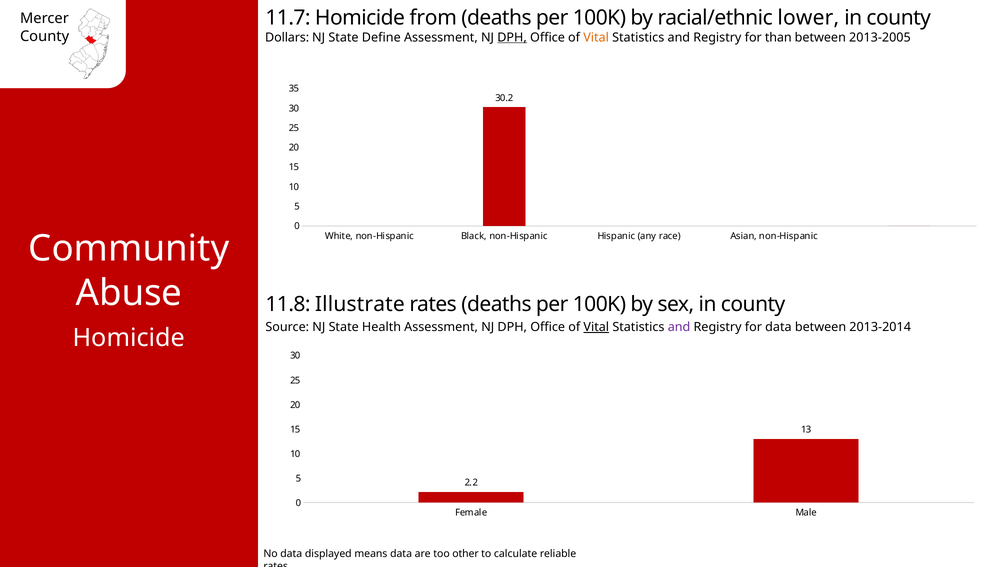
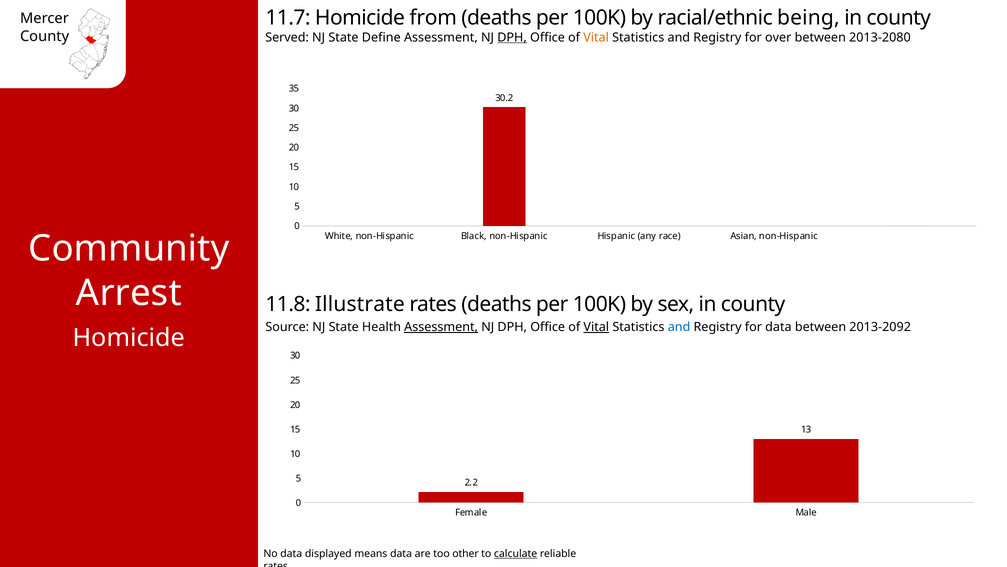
lower: lower -> being (808, 18)
Dollars: Dollars -> Served (287, 37)
than: than -> over (778, 37)
2013-2005: 2013-2005 -> 2013-2080 (880, 37)
Abuse: Abuse -> Arrest (129, 293)
Assessment underline: none -> present (441, 327)
and colour: purple -> blue (679, 327)
2013-2014: 2013-2014 -> 2013-2092 (880, 327)
calculate underline: none -> present (516, 553)
